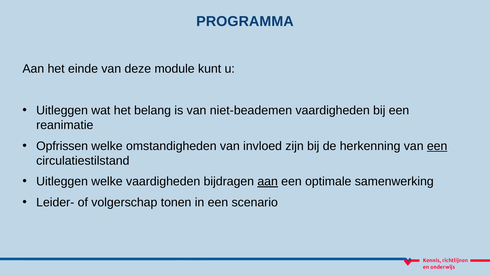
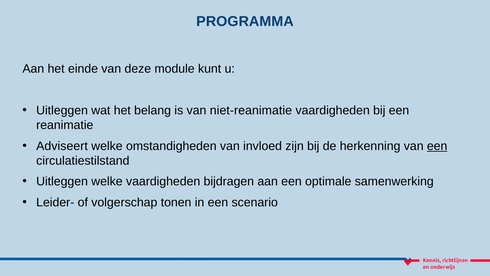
niet-beademen: niet-beademen -> niet-reanimatie (251, 110)
Opfrissen: Opfrissen -> Adviseert (62, 146)
aan underline: present -> none (268, 181)
